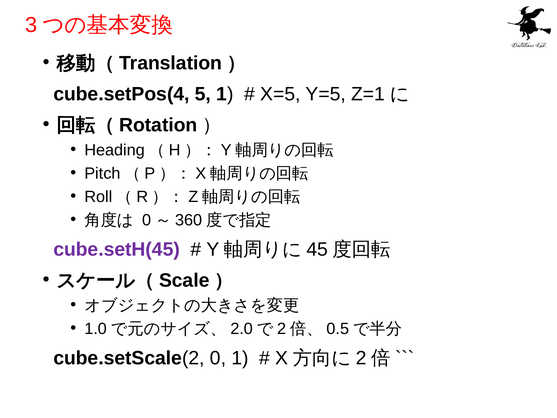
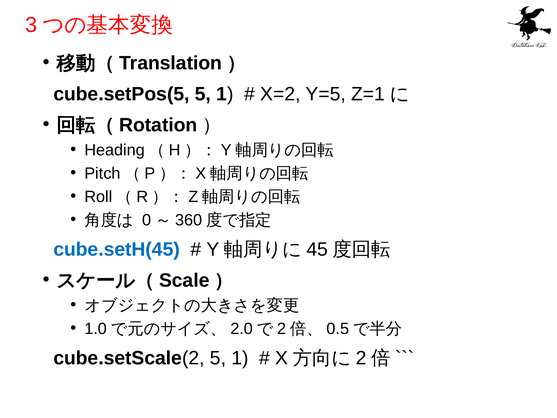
cube.setPos(4: cube.setPos(4 -> cube.setPos(5 (121, 94)
X=5: X=5 -> X=2 (280, 94)
cube.setH(45 colour: purple -> blue (117, 249)
cube.setScale(2 0: 0 -> 5 (218, 358)
